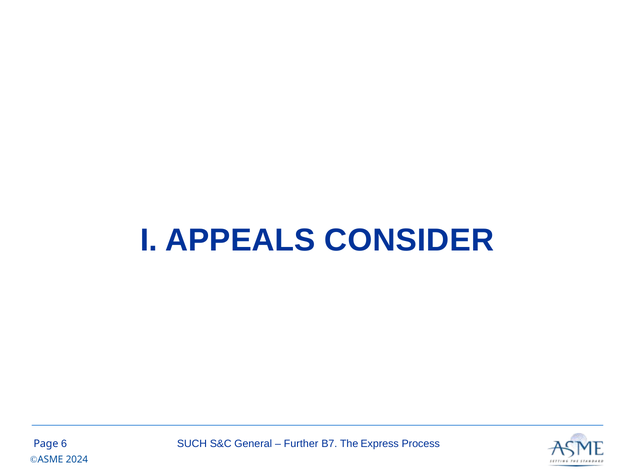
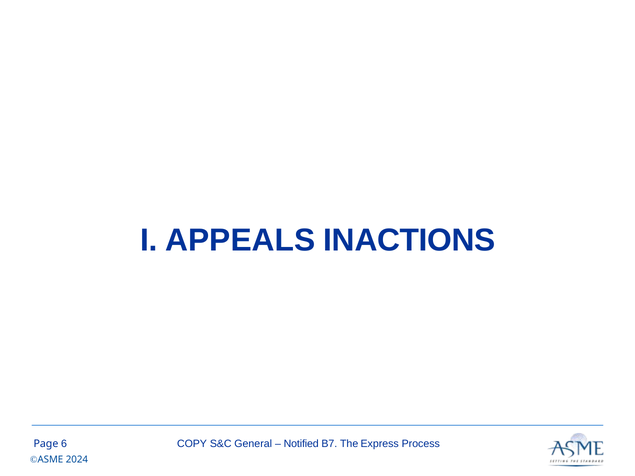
CONSIDER: CONSIDER -> INACTIONS (409, 240)
SUCH: SUCH -> COPY (192, 444)
Further: Further -> Notified (301, 444)
